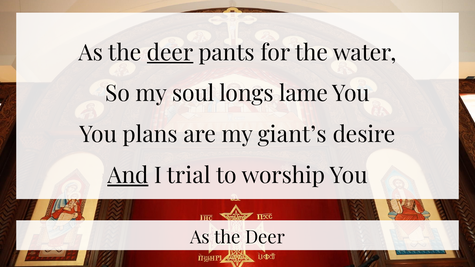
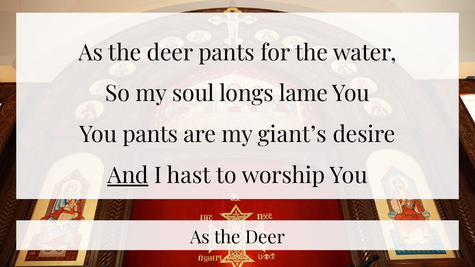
deer underline: present -> none (170, 53)
You plans: plans -> pants (150, 135)
trial: trial -> hast (189, 176)
